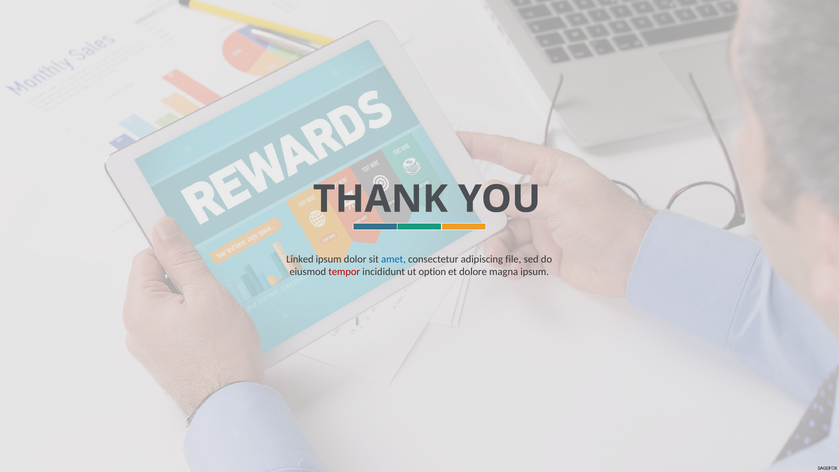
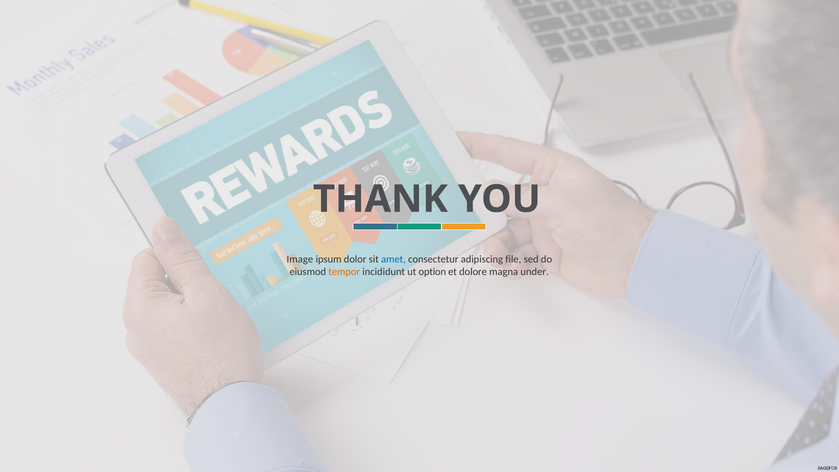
Linked: Linked -> Image (300, 259)
tempor colour: red -> orange (344, 272)
magna ipsum: ipsum -> under (535, 272)
